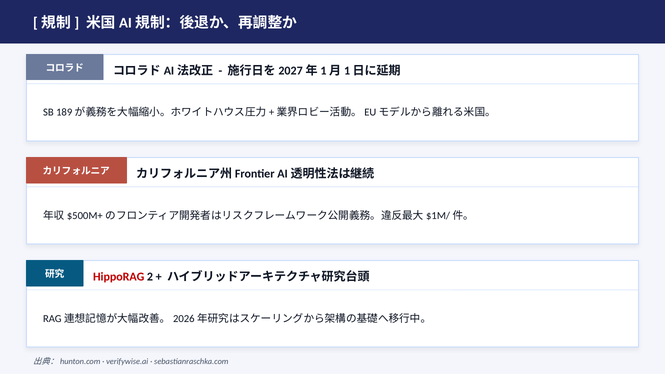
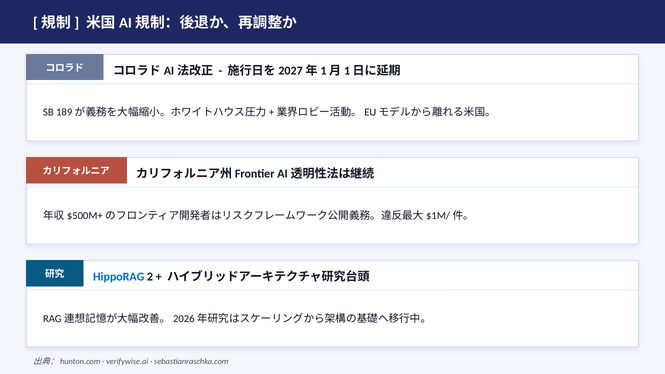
HippoRAG colour: red -> blue (119, 277)
